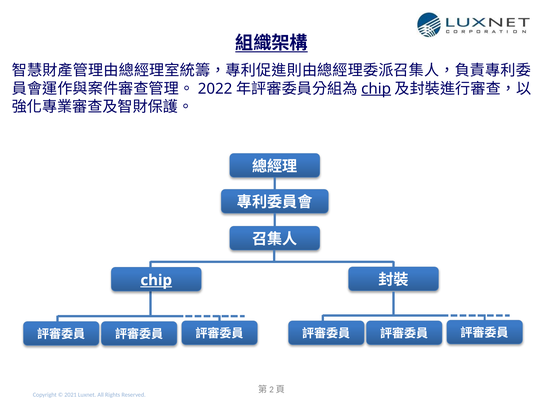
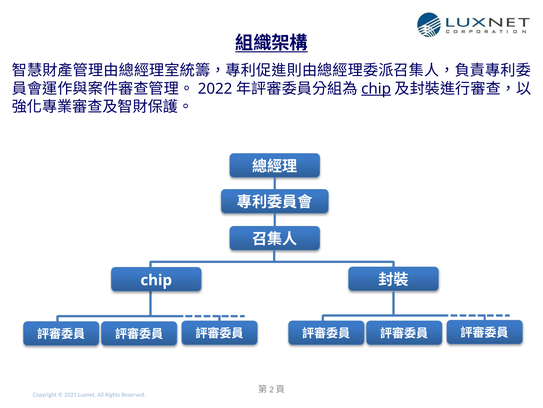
chip underline: present -> none (156, 280)
